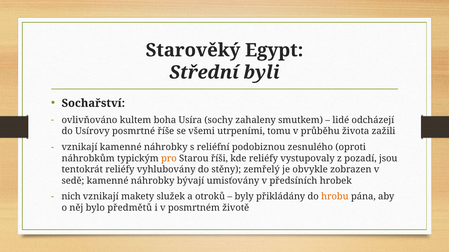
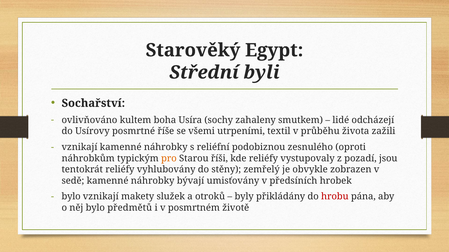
tomu: tomu -> textil (279, 132)
nich: nich -> bylo (71, 197)
hrobu colour: orange -> red (335, 197)
